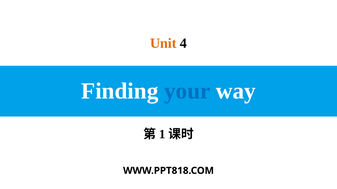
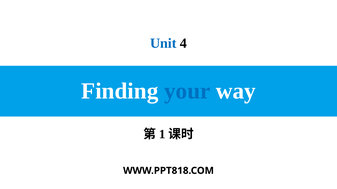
Unit colour: orange -> blue (163, 43)
